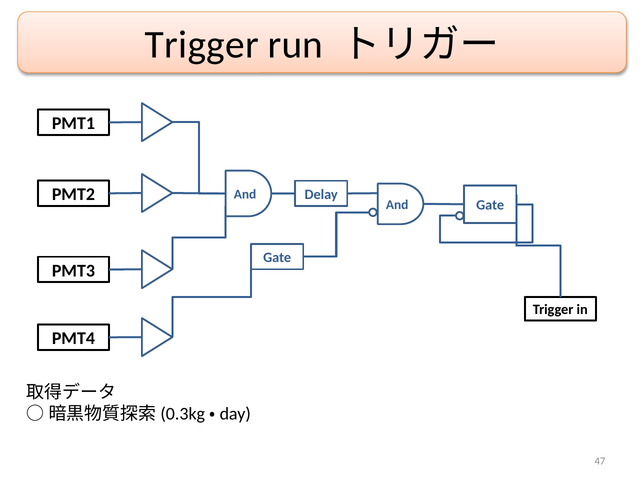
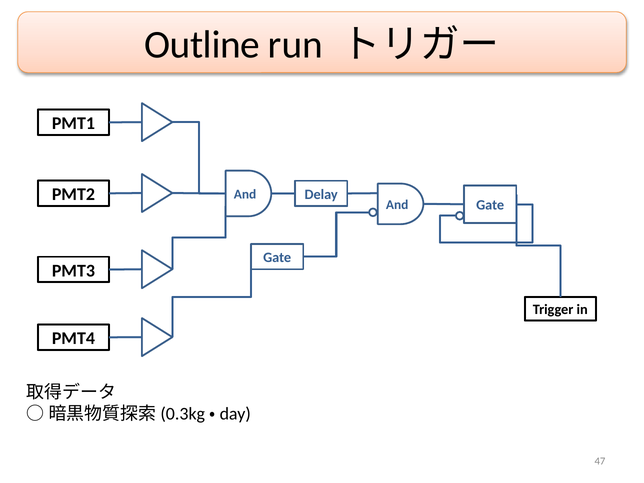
Trigger: Trigger -> Outline (202, 45)
